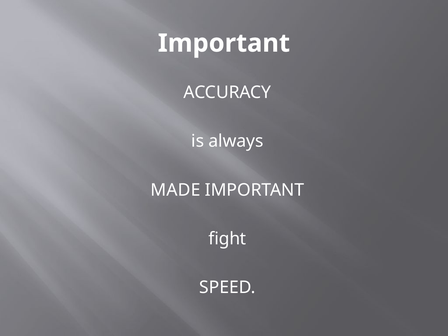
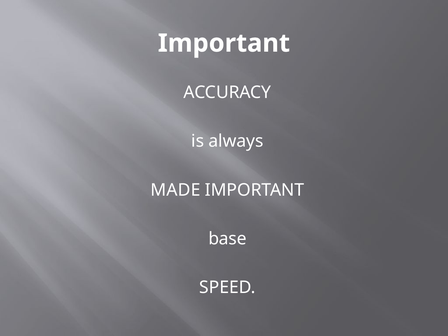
fight: fight -> base (227, 239)
